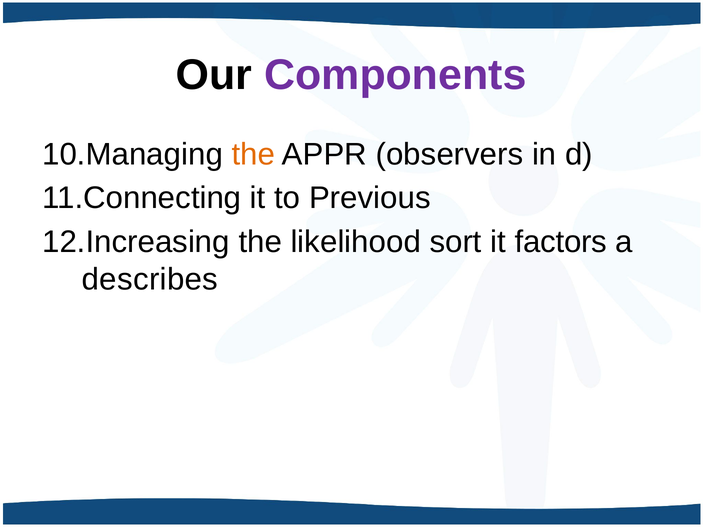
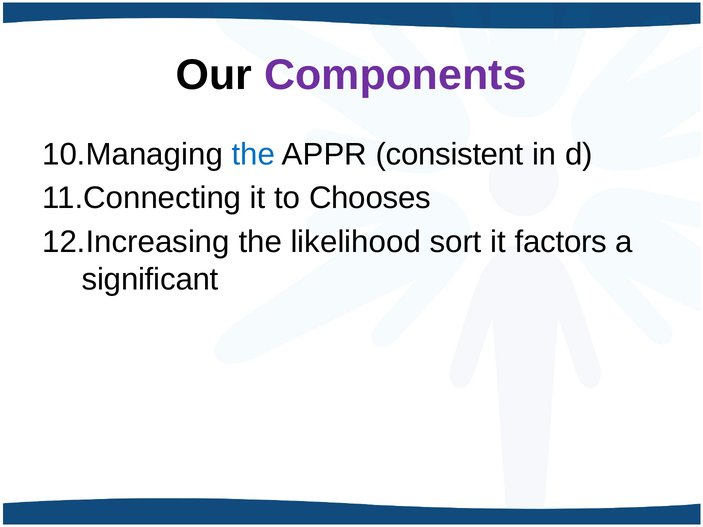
the colour: orange -> blue (253, 154)
observers: observers -> consistent (450, 154)
Previous: Previous -> Chooses (370, 198)
describes: describes -> significant (150, 280)
